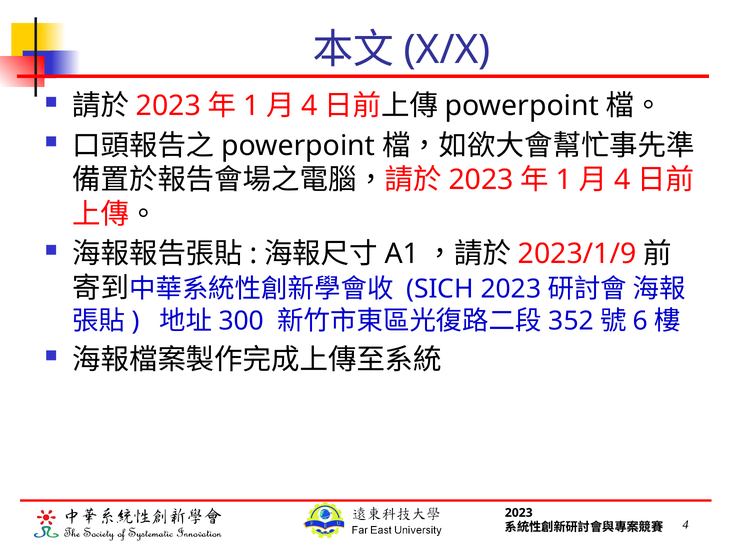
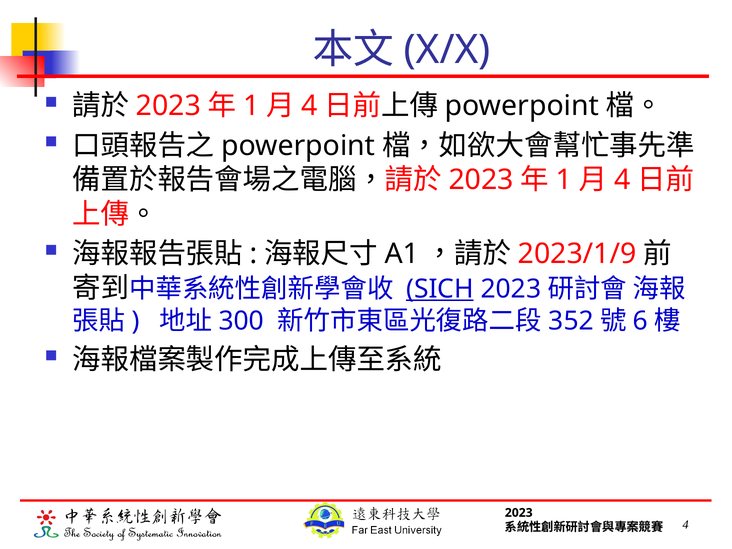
SICH underline: none -> present (440, 289)
